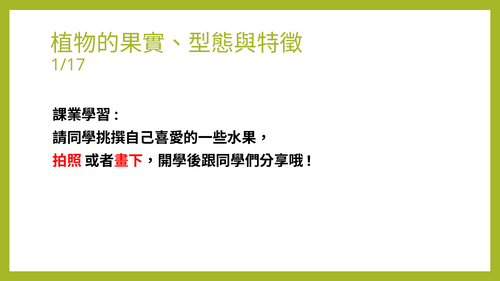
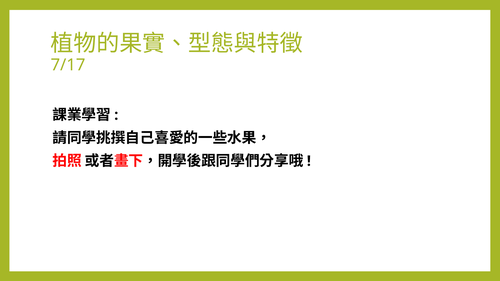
1/17: 1/17 -> 7/17 (68, 65)
